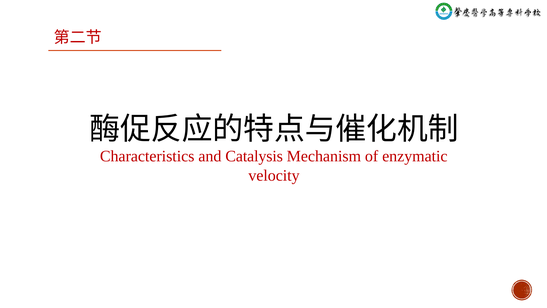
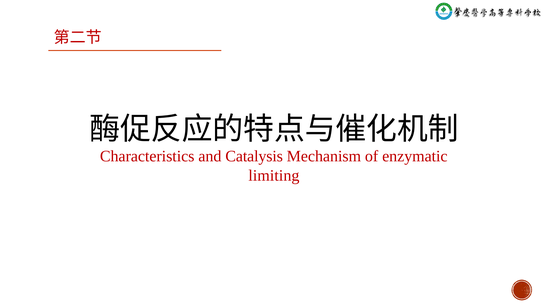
velocity: velocity -> limiting (274, 175)
